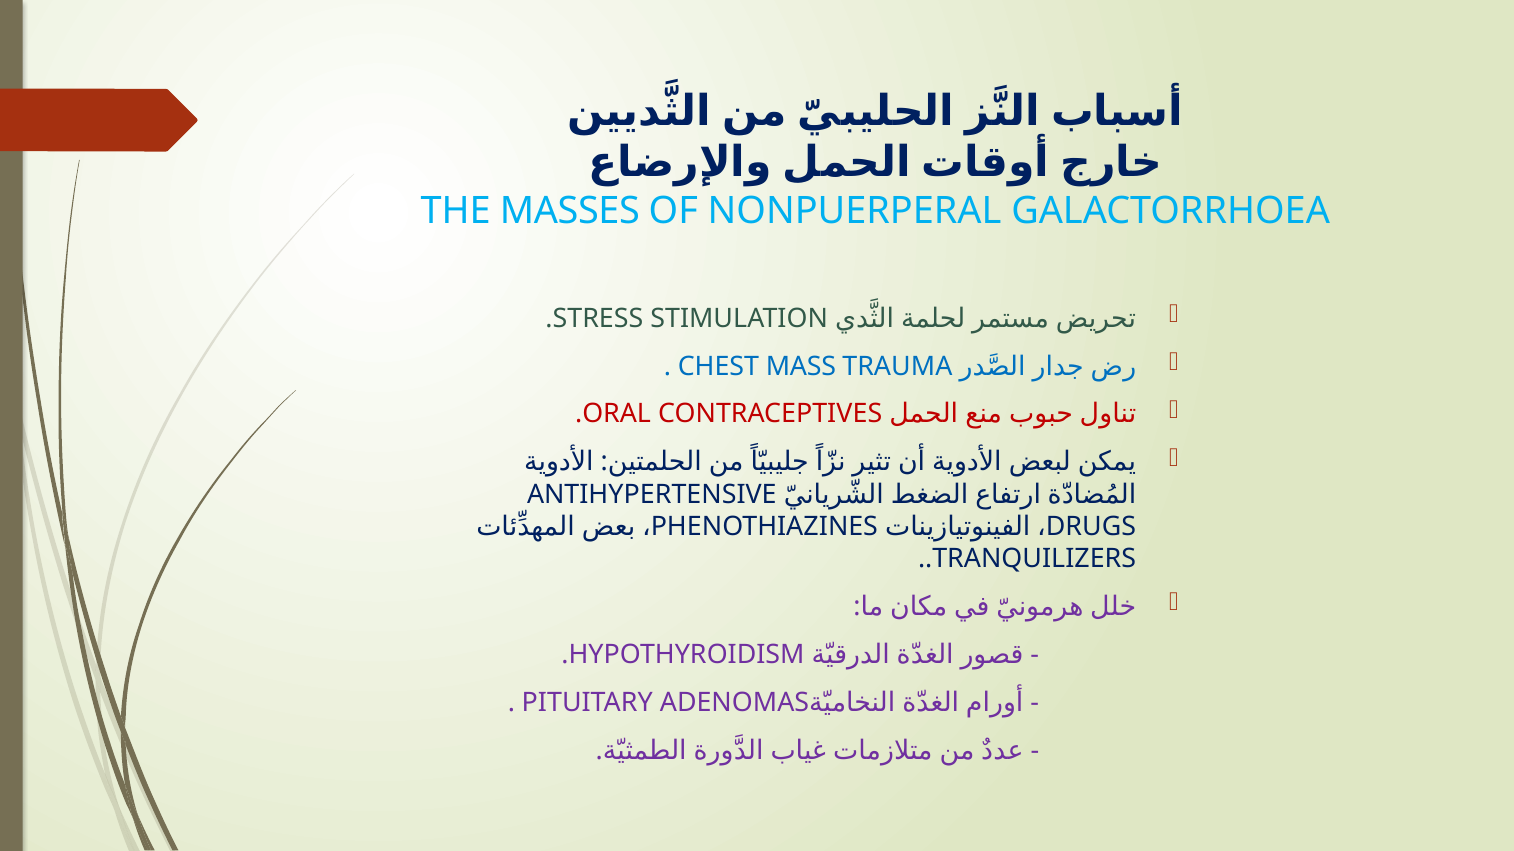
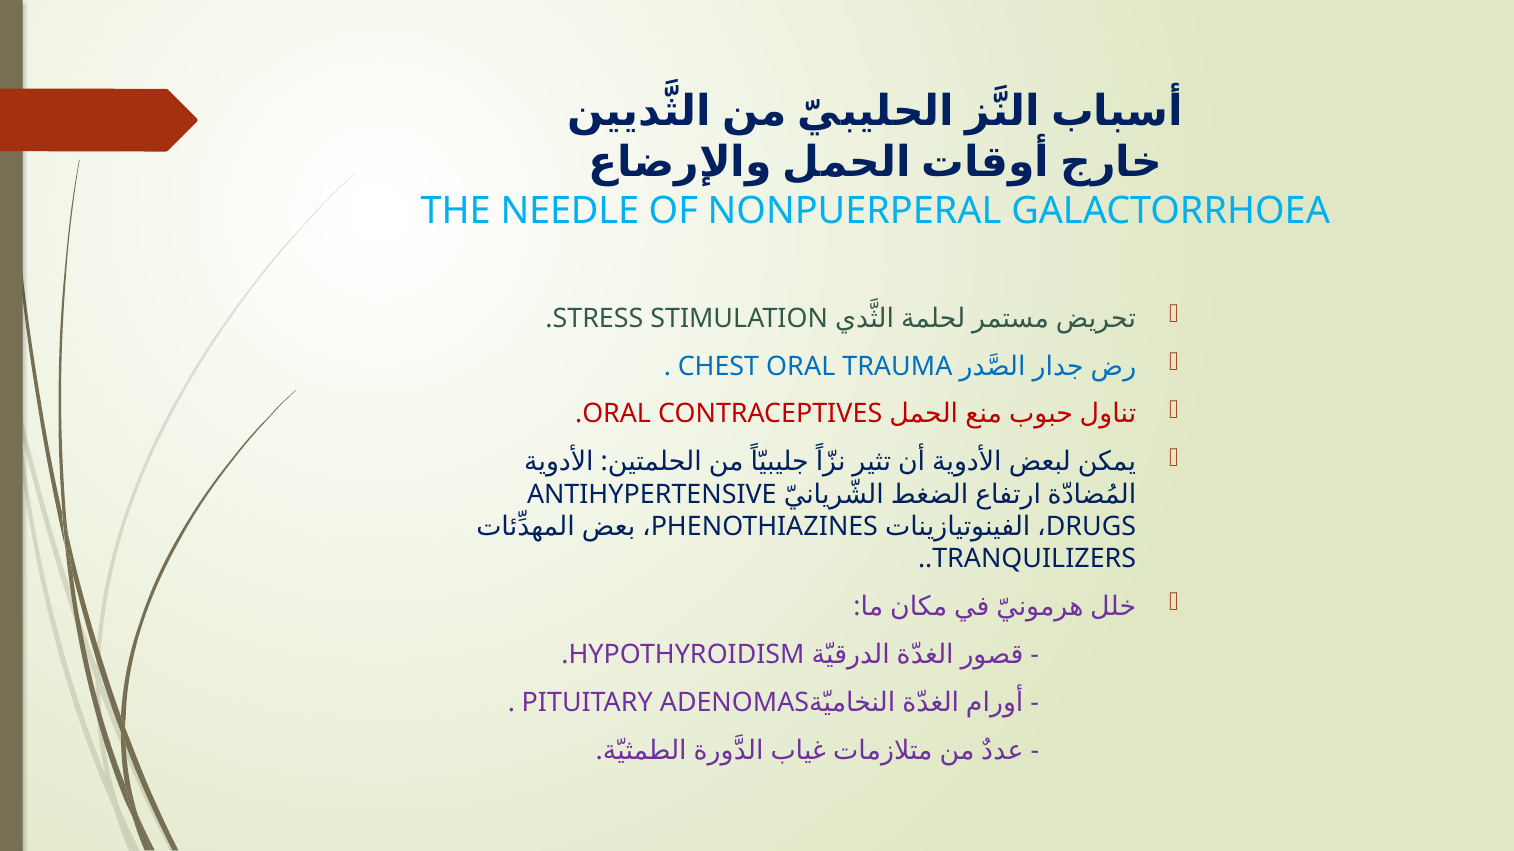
MASSES: MASSES -> NEEDLE (570, 211)
CHEST MASS: MASS -> ORAL (801, 366)
